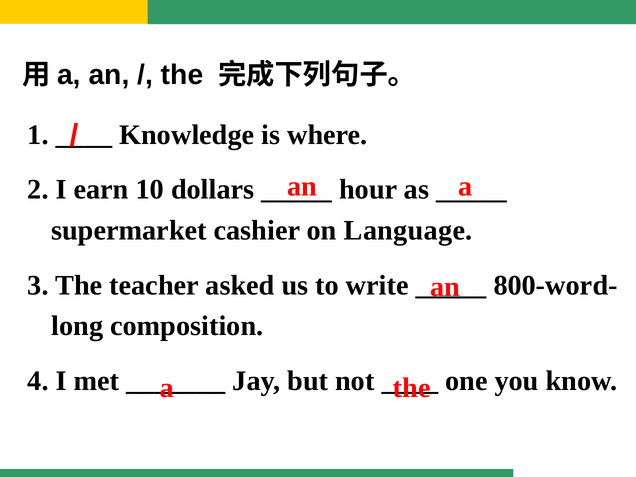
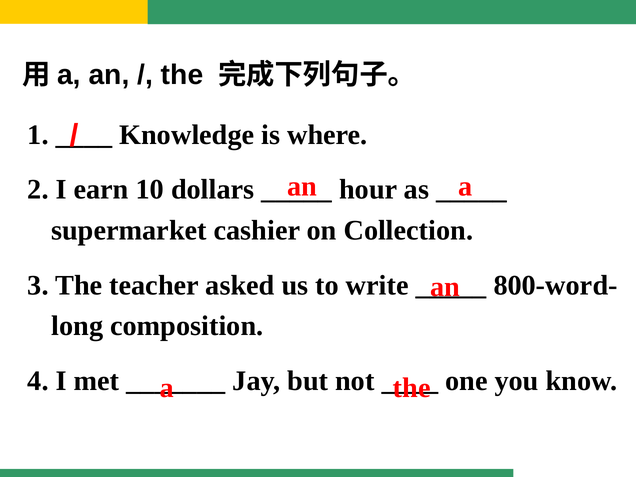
Language: Language -> Collection (408, 230)
